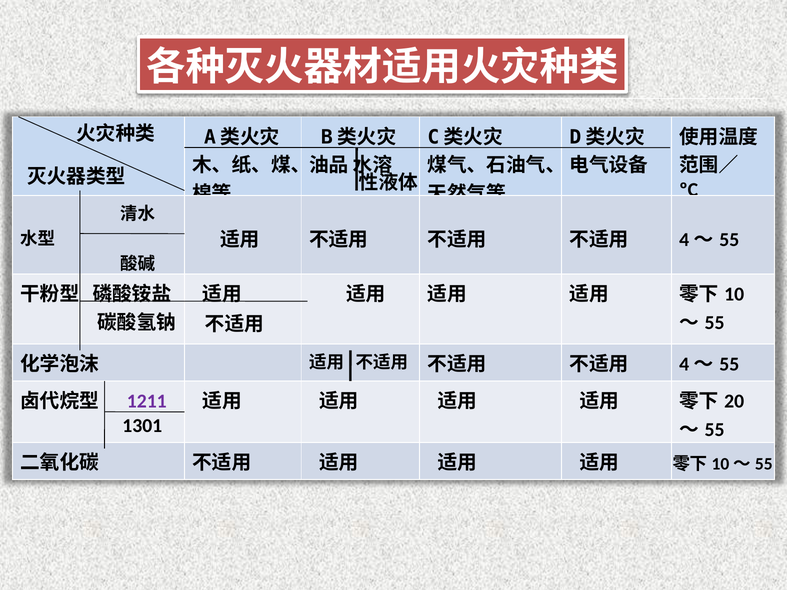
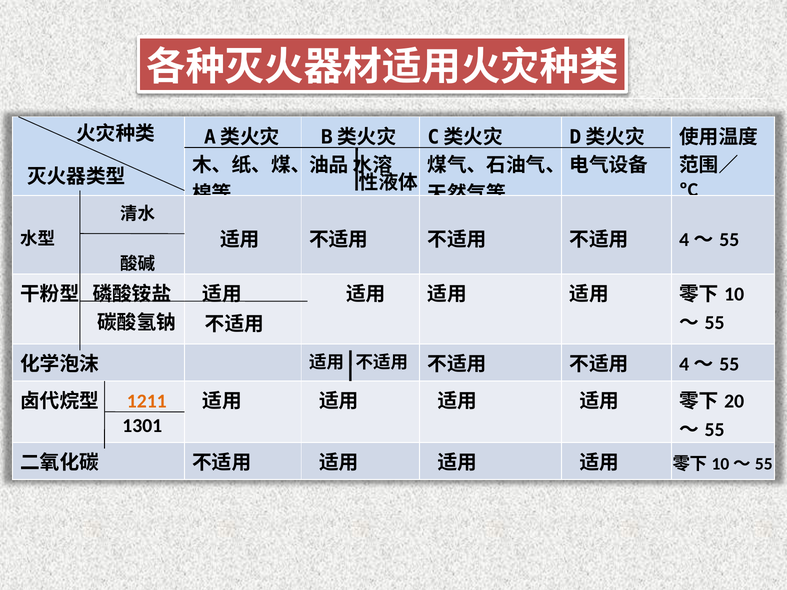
1211 colour: purple -> orange (147, 402)
